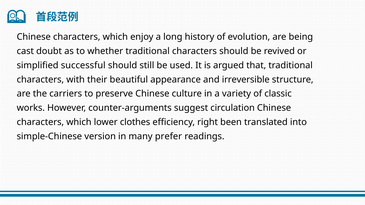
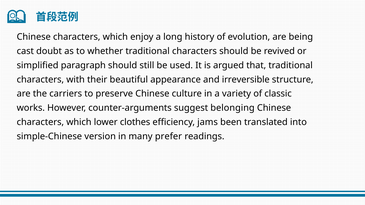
successful: successful -> paragraph (83, 65)
circulation: circulation -> belonging (233, 108)
right: right -> jams (208, 122)
